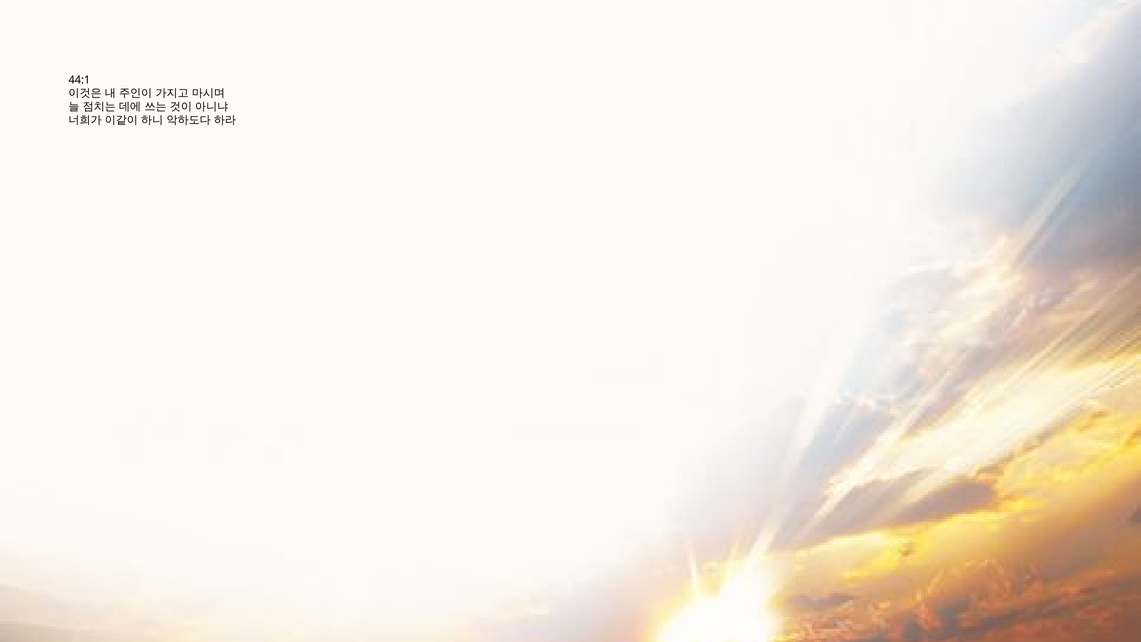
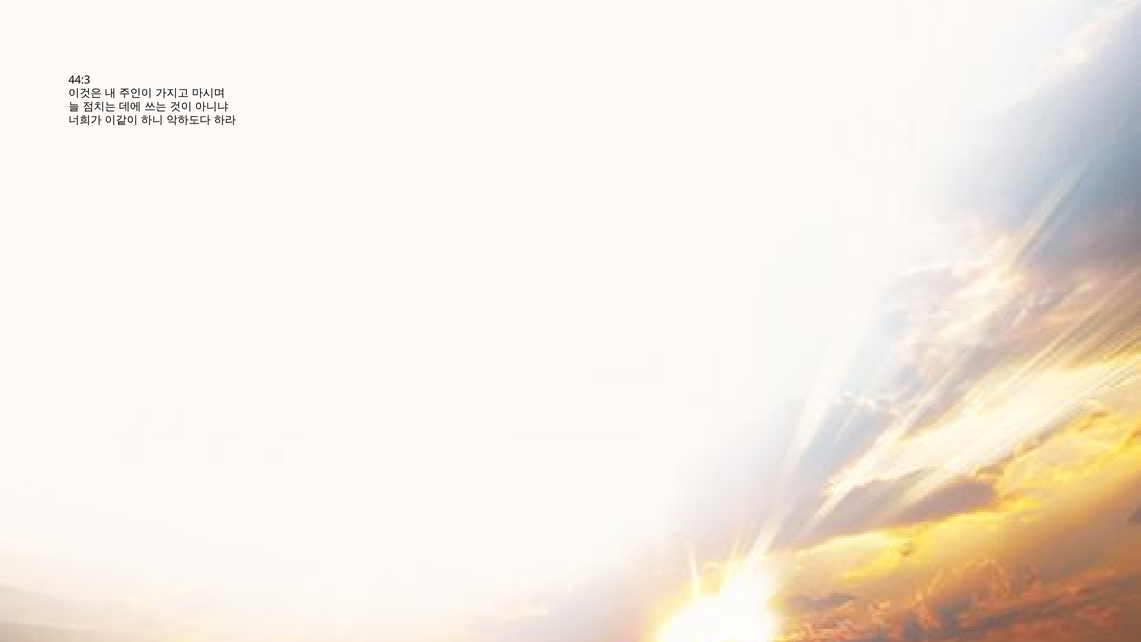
44:1: 44:1 -> 44:3 (79, 80)
